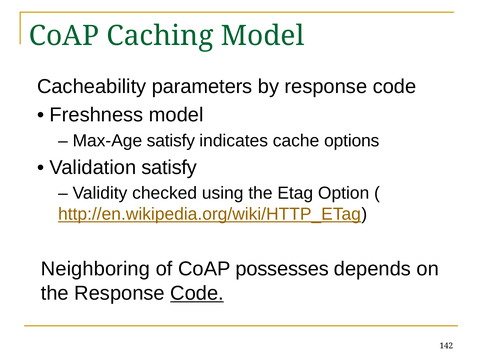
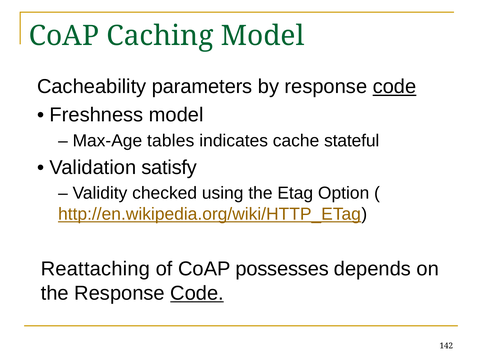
code underline: none -> present (394, 87)
Max-Age satisfy: satisfy -> tables (171, 140)
options: options -> stateful (352, 140)
Neighboring: Neighboring -> Reattaching (95, 269)
